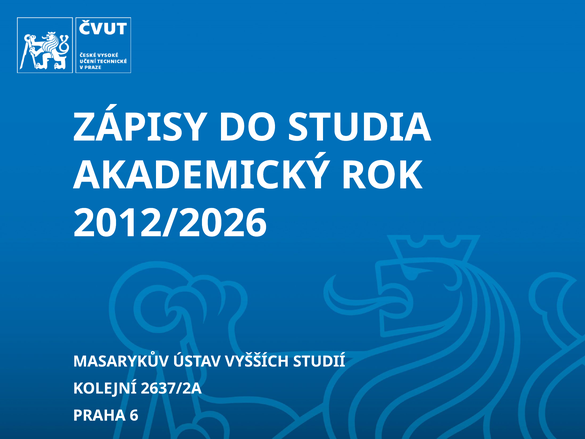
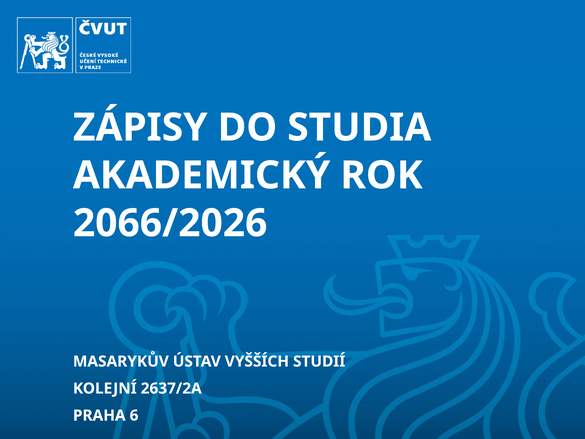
2012/2026: 2012/2026 -> 2066/2026 (170, 223)
